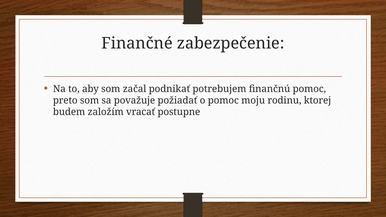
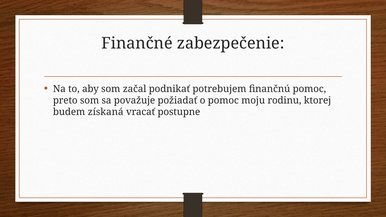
založím: založím -> získaná (106, 112)
